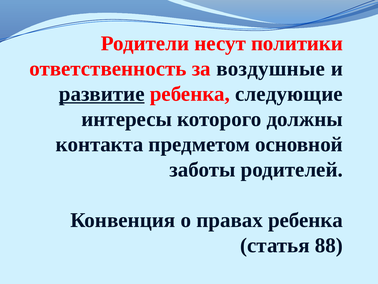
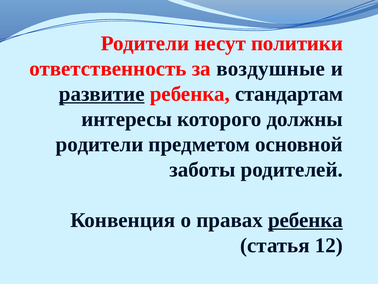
следующие: следующие -> стандартам (289, 94)
контакта: контакта -> родители (100, 144)
ребенка underline: none -> present (305, 220)
88: 88 -> 12 (329, 245)
